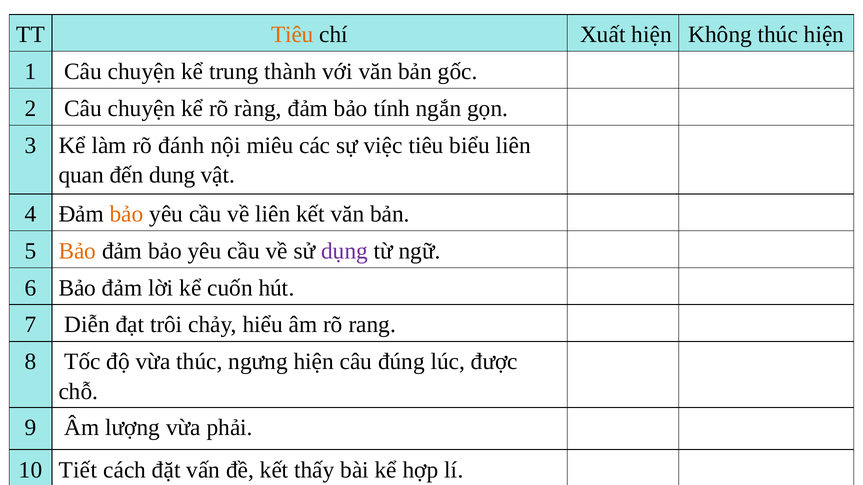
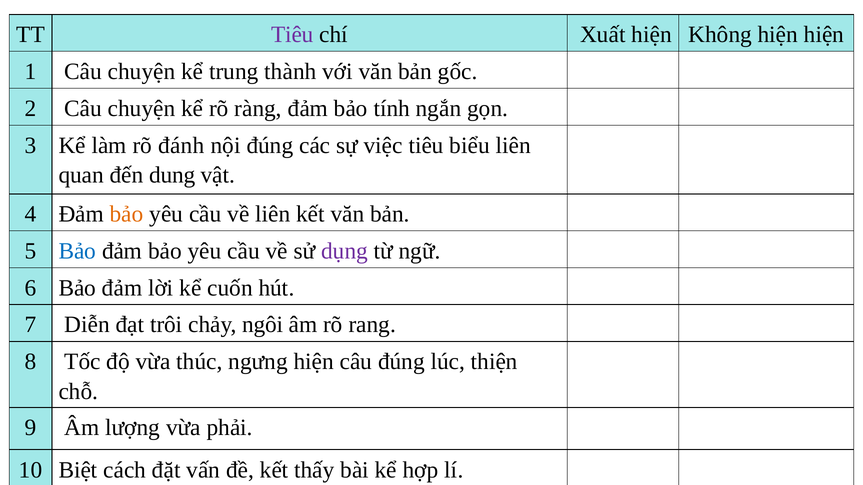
Tiêu colour: orange -> purple (292, 35)
Không thúc: thúc -> hiện (778, 35)
nội miêu: miêu -> đúng (270, 145)
Bảo colour: orange -> blue (77, 251)
hiểu: hiểu -> ngôi (263, 325)
được: được -> thiện (494, 362)
Tiết: Tiết -> Biệt (78, 470)
